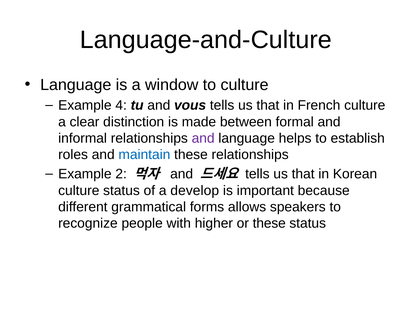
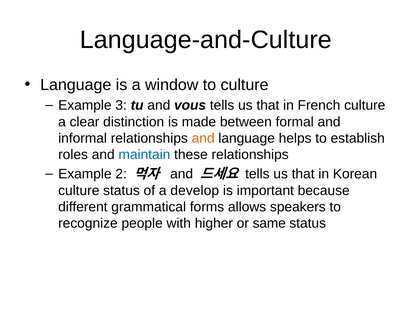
4: 4 -> 3 (121, 105)
and colour: purple -> orange (203, 138)
or these: these -> same (269, 223)
